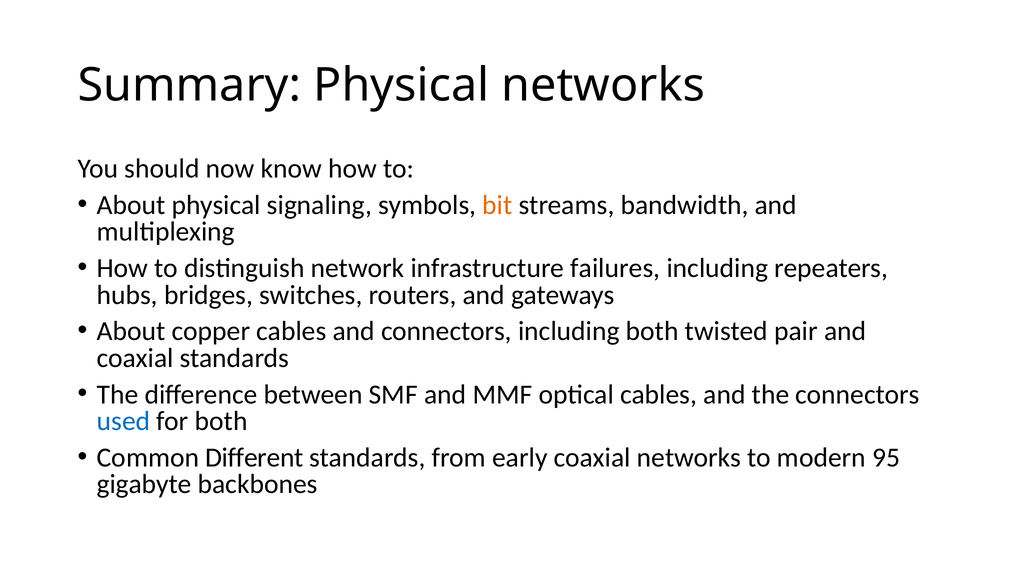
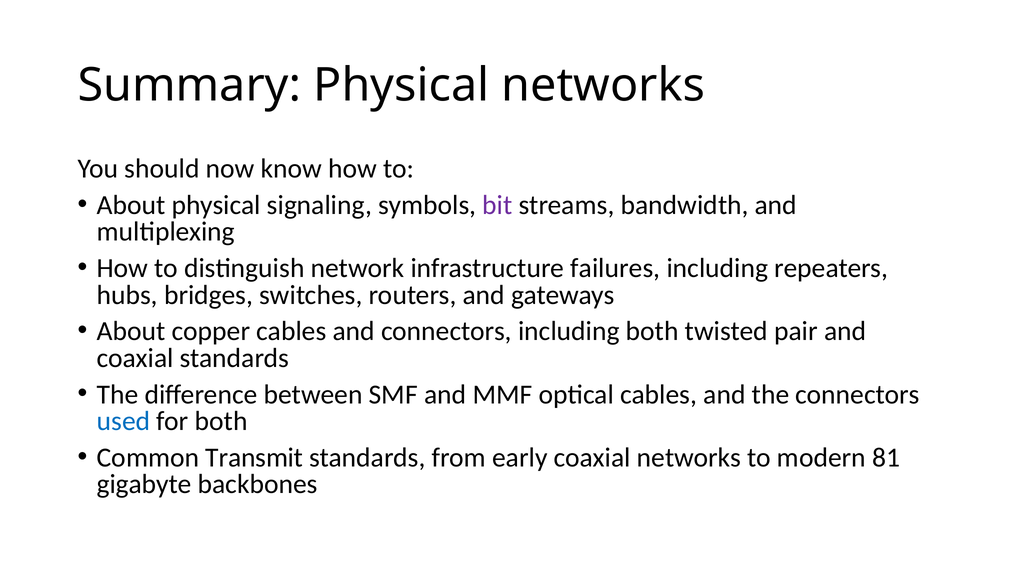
bit colour: orange -> purple (497, 205)
Different: Different -> Transmit (254, 458)
95: 95 -> 81 (886, 458)
